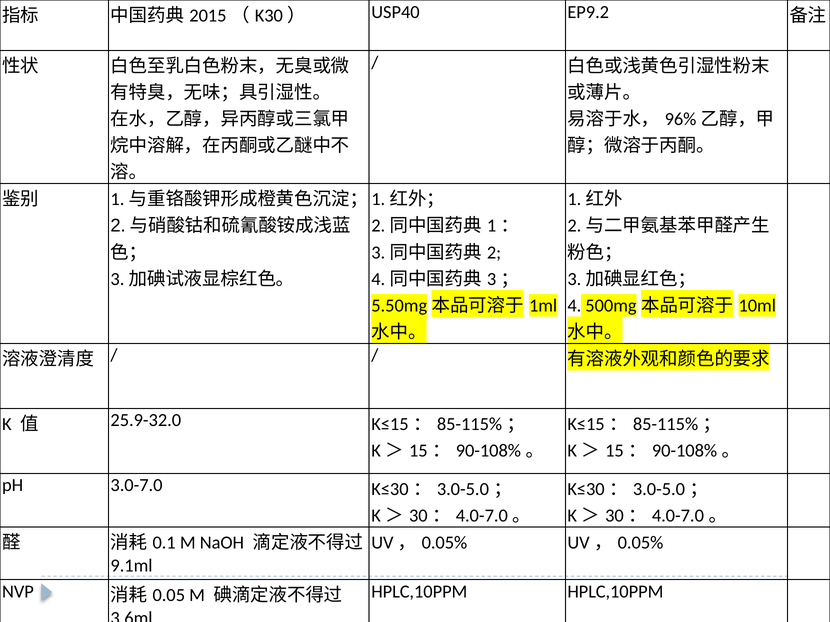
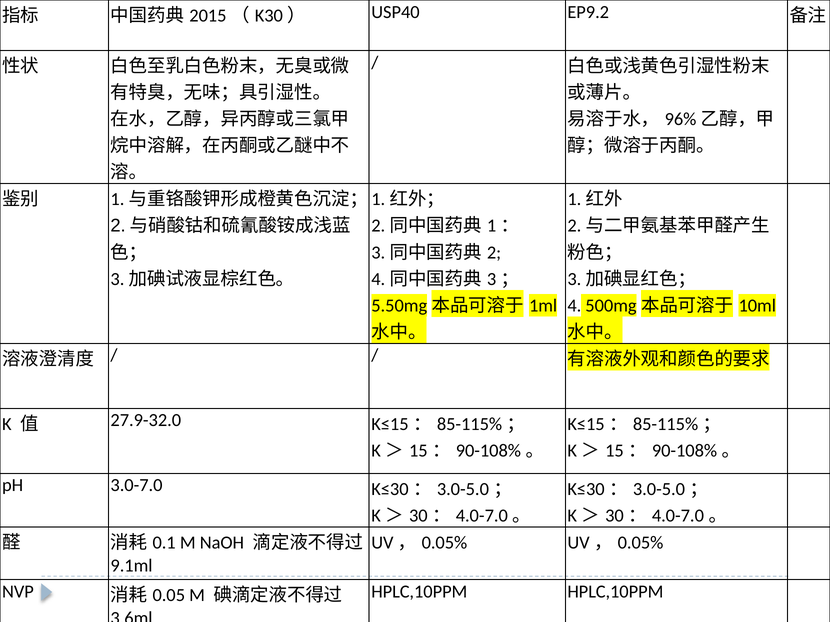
25.9-32.0: 25.9-32.0 -> 27.9-32.0 (146, 421)
